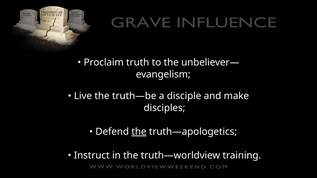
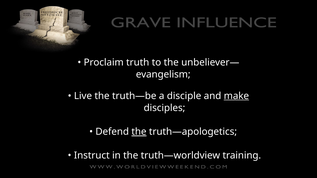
make underline: none -> present (236, 96)
